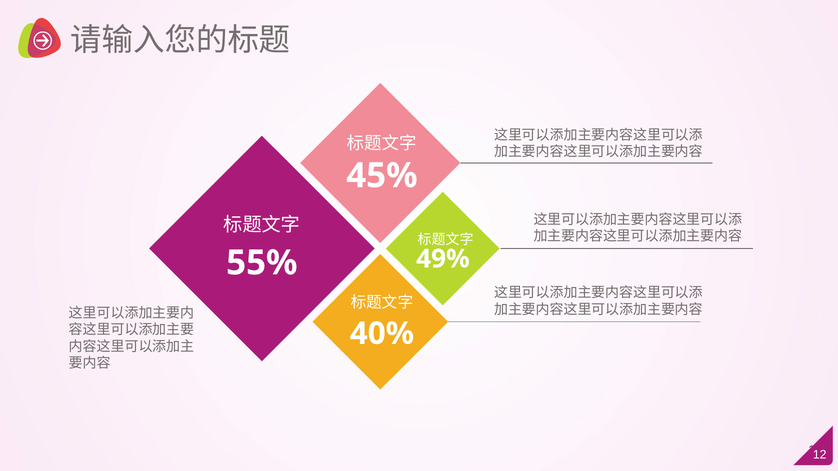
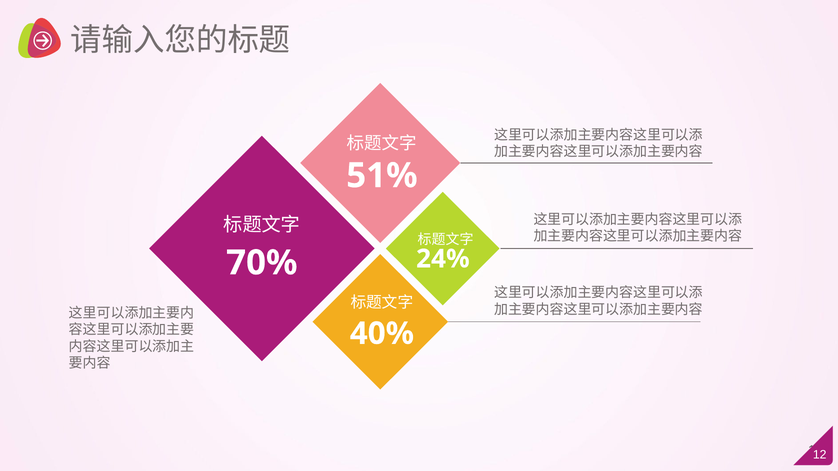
45%: 45% -> 51% (382, 176)
49%: 49% -> 24% (443, 259)
55%: 55% -> 70% (262, 263)
